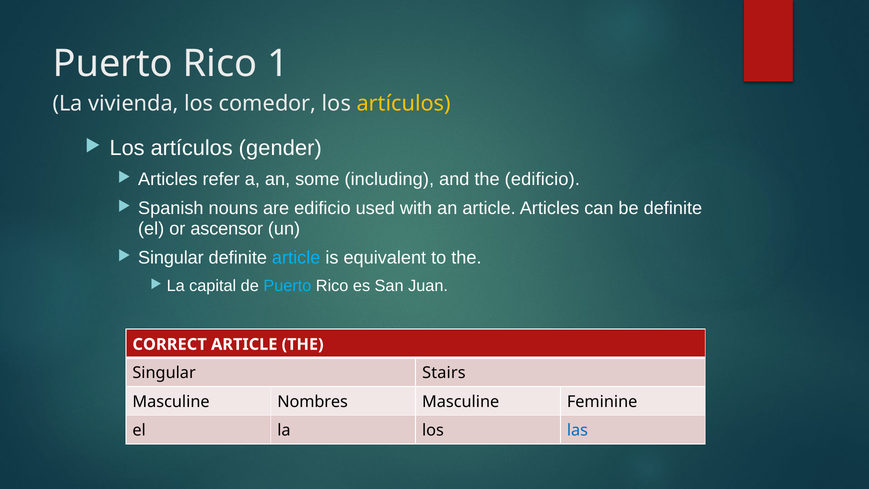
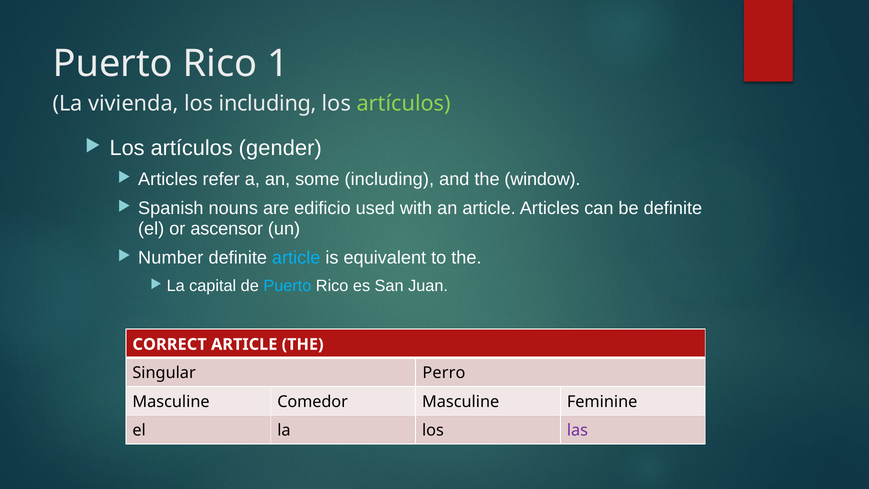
los comedor: comedor -> including (268, 103)
artículos colour: yellow -> light green (404, 103)
the edificio: edificio -> window (542, 179)
Singular: Singular -> Number (171, 258)
Stairs: Stairs -> Perro (444, 373)
Nombres: Nombres -> Comedor (313, 402)
las colour: blue -> purple (577, 430)
